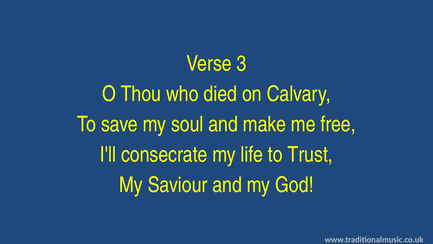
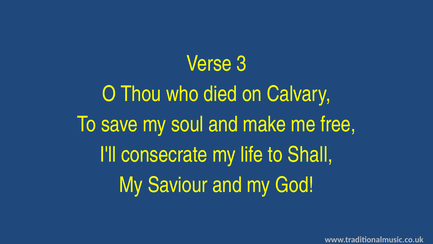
Trust: Trust -> Shall (310, 154)
